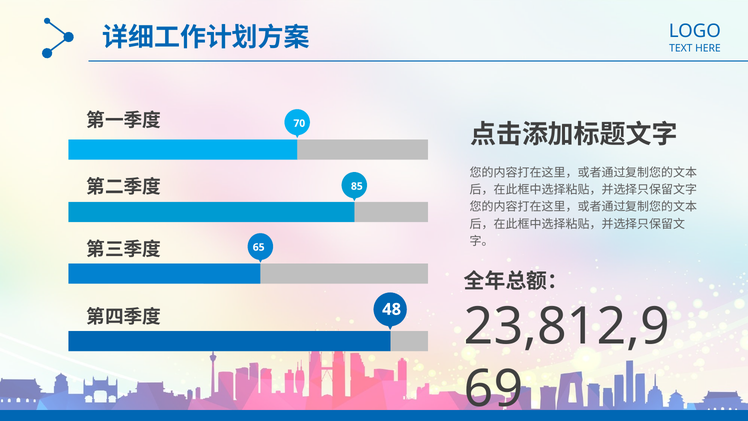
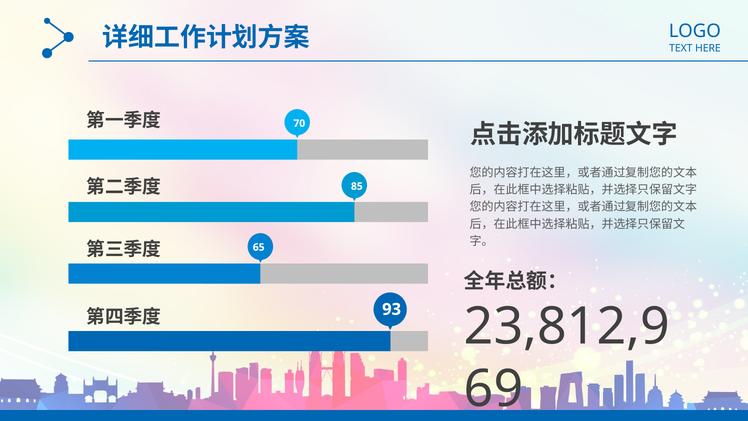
48: 48 -> 93 (392, 309)
